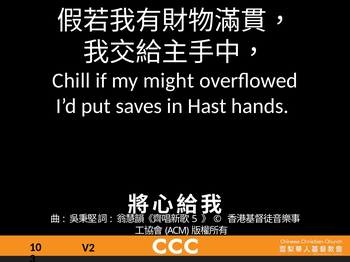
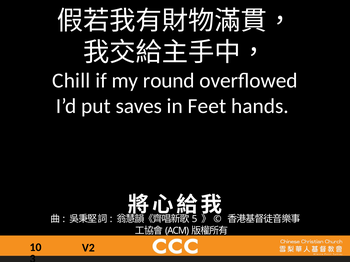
might: might -> round (169, 81)
Hast: Hast -> Feet (207, 106)
